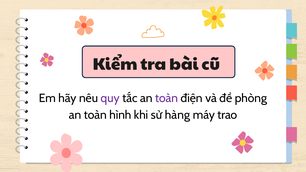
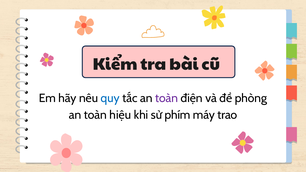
quy colour: purple -> blue (110, 98)
hình: hình -> hiệu (120, 115)
hàng: hàng -> phím (178, 115)
